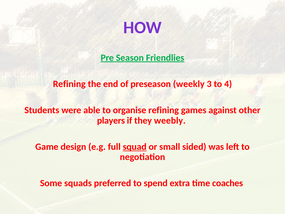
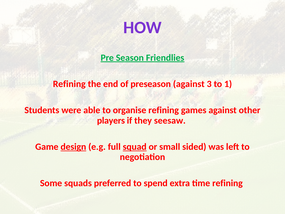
preseason weekly: weekly -> against (189, 84)
4: 4 -> 1 (228, 84)
weebly: weebly -> seesaw (170, 120)
design underline: none -> present (73, 147)
time coaches: coaches -> refining (227, 183)
